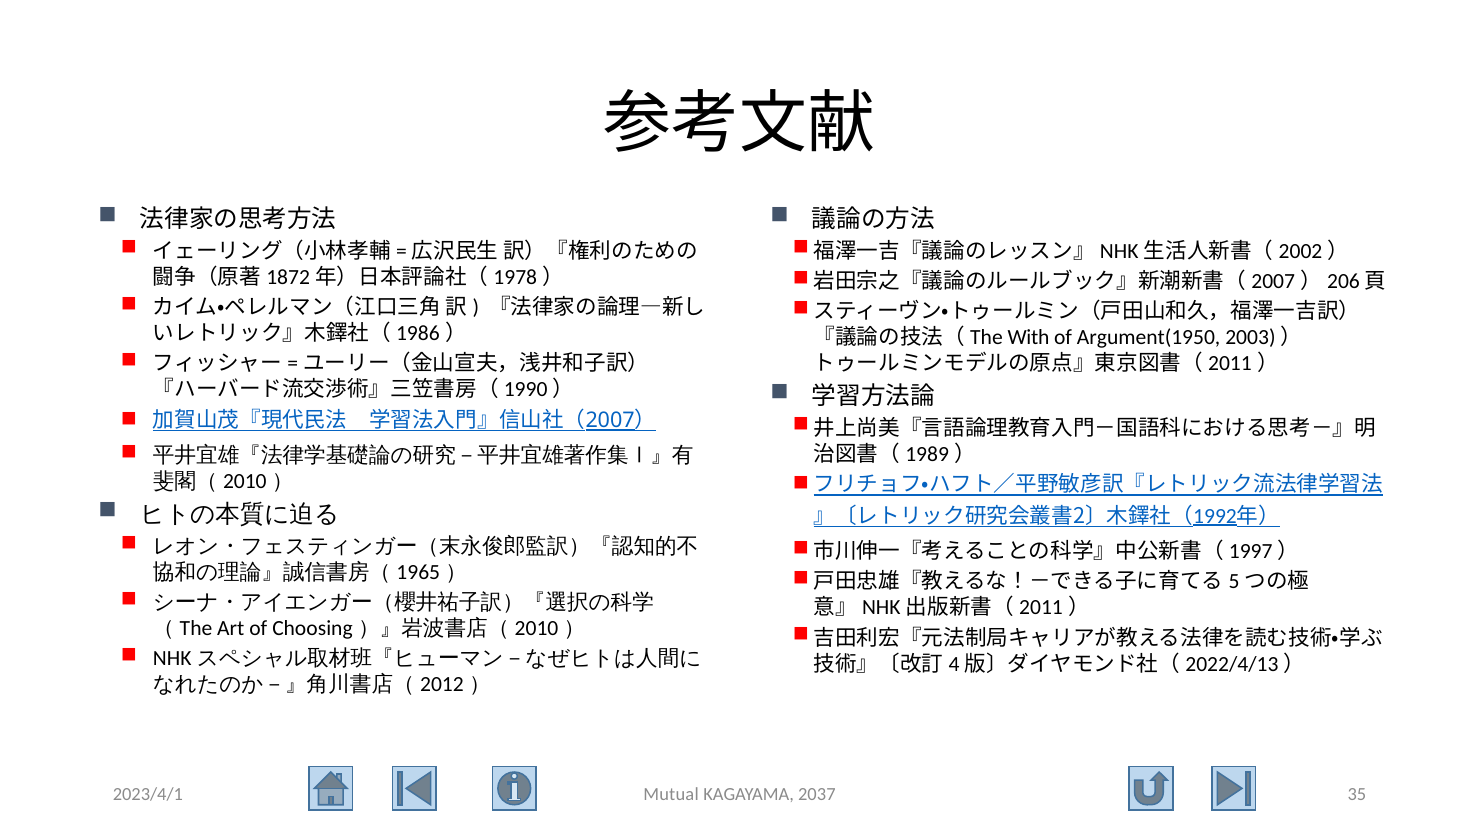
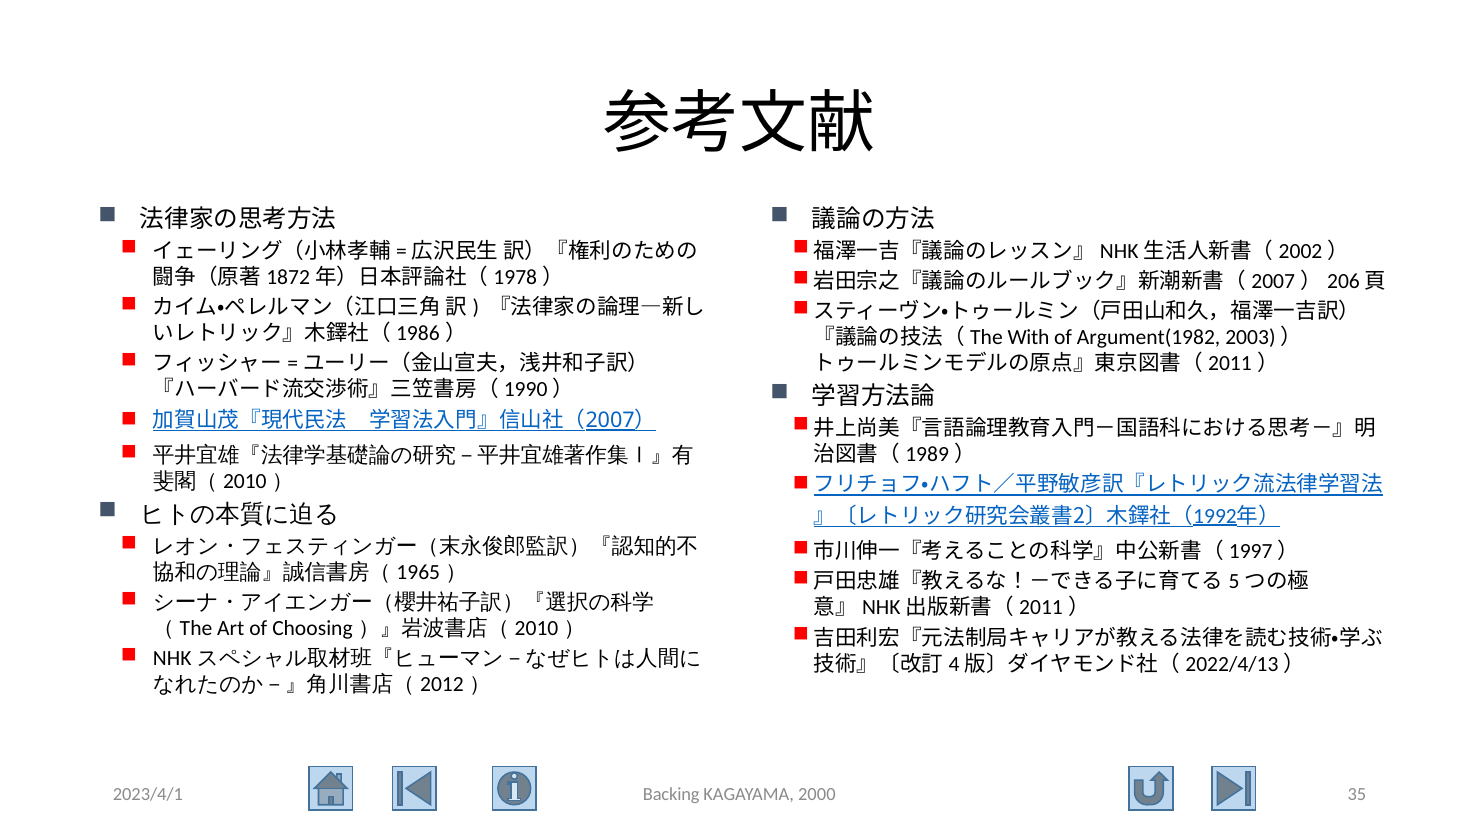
Argument(1950: Argument(1950 -> Argument(1982 (1149, 338)
Mutual: Mutual -> Backing (671, 794)
2037: 2037 -> 2000 (817, 794)
